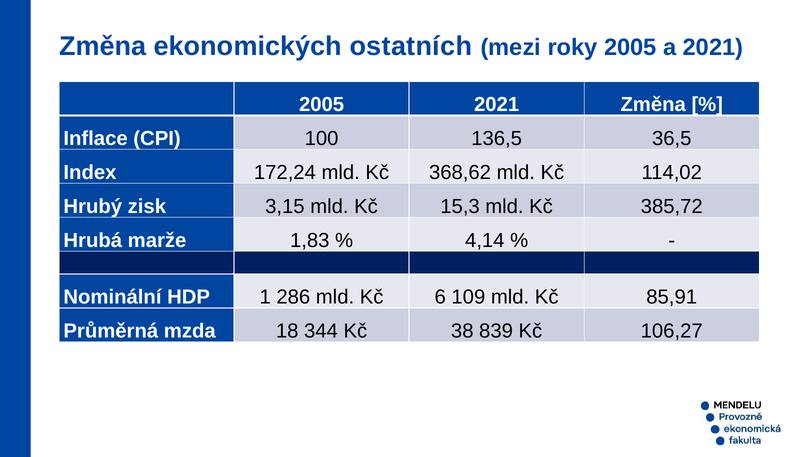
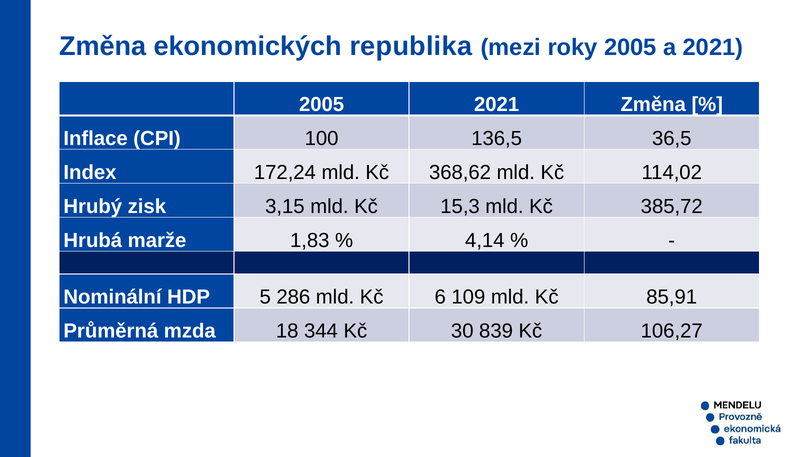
ostatních: ostatních -> republika (411, 46)
1: 1 -> 5 (265, 297)
38: 38 -> 30 (462, 331)
